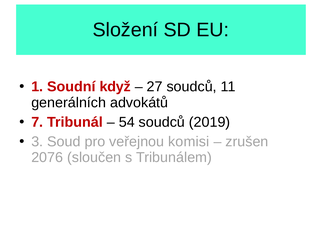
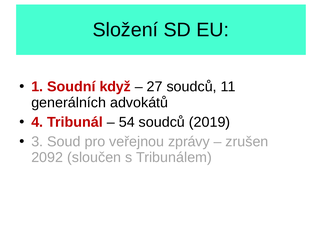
7: 7 -> 4 (37, 122)
komisi: komisi -> zprávy (189, 142)
2076: 2076 -> 2092 (47, 158)
